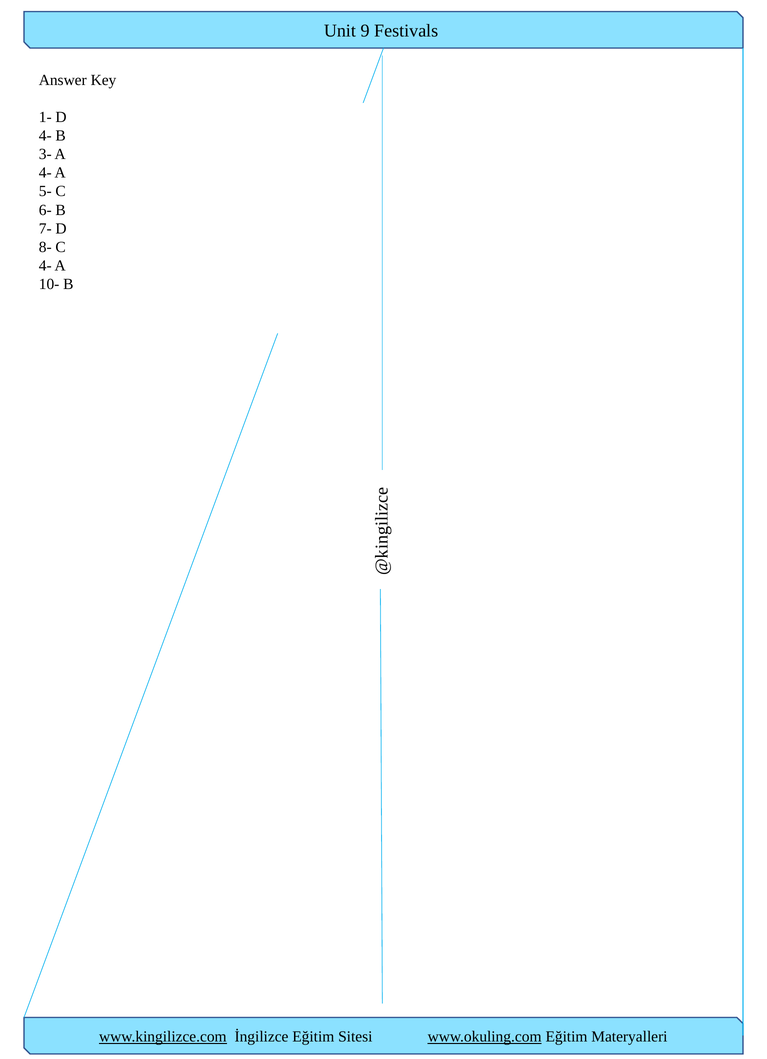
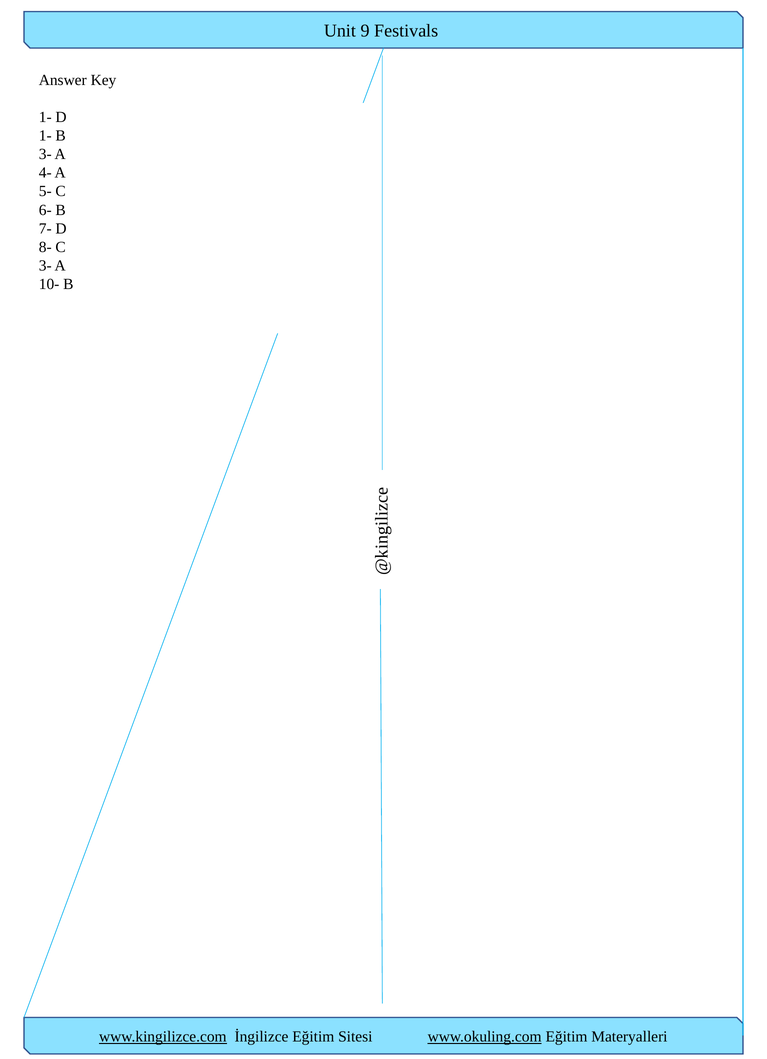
4-: 4- -> 1- (45, 136)
4-: 4- -> 3- (45, 266)
